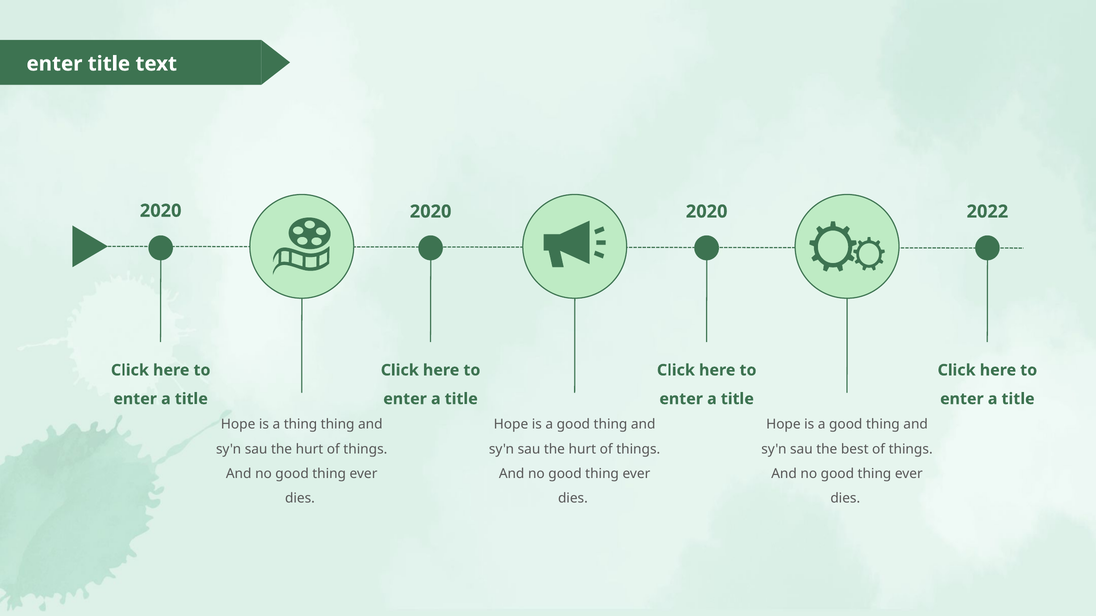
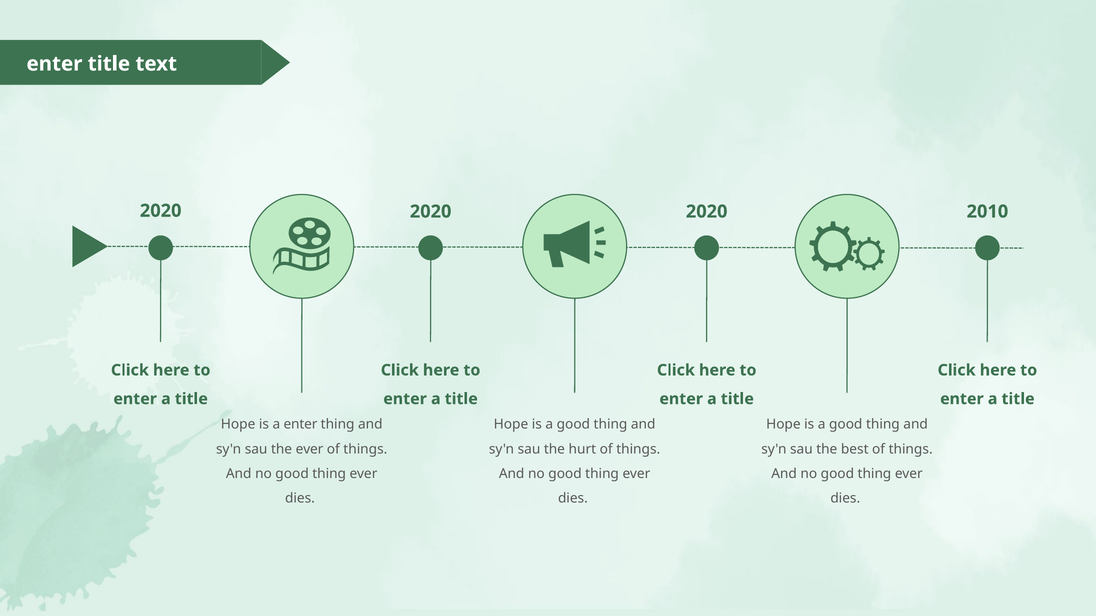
2022: 2022 -> 2010 (987, 212)
a thing: thing -> enter (301, 425)
hurt: hurt -> ever (310, 449)
